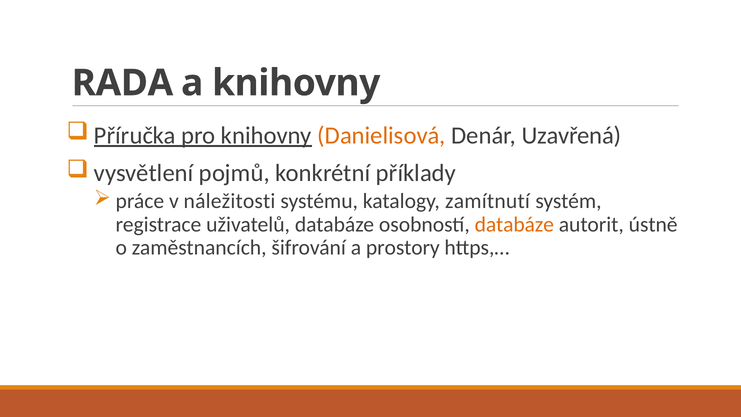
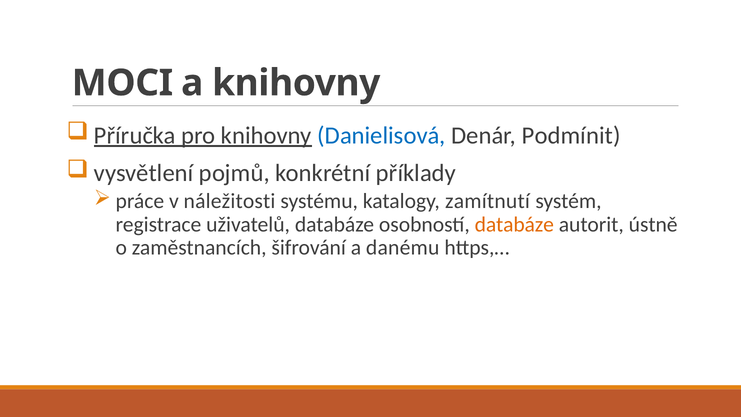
RADA: RADA -> MOCI (122, 83)
Danielisová colour: orange -> blue (382, 135)
Uzavřená: Uzavřená -> Podmínit (571, 135)
prostory: prostory -> danému (403, 248)
